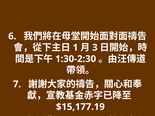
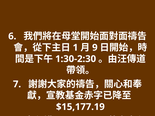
3: 3 -> 9 (95, 48)
